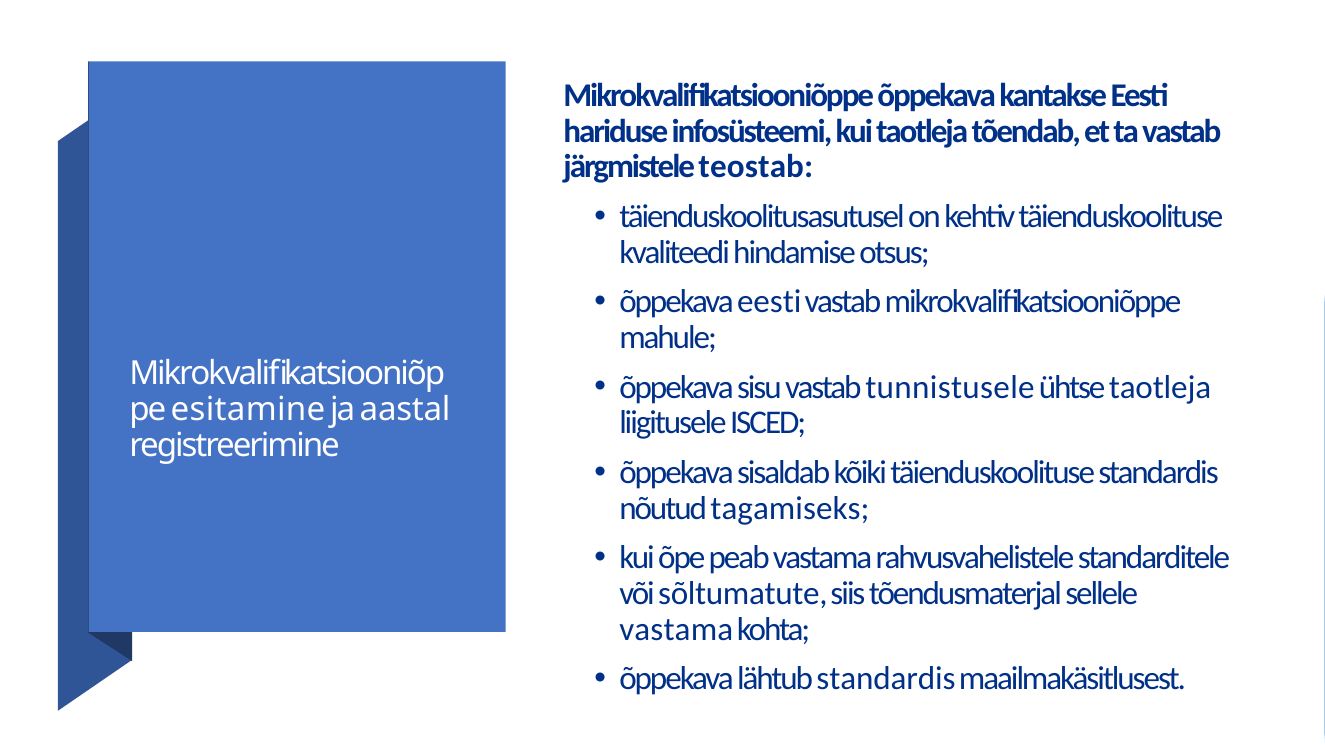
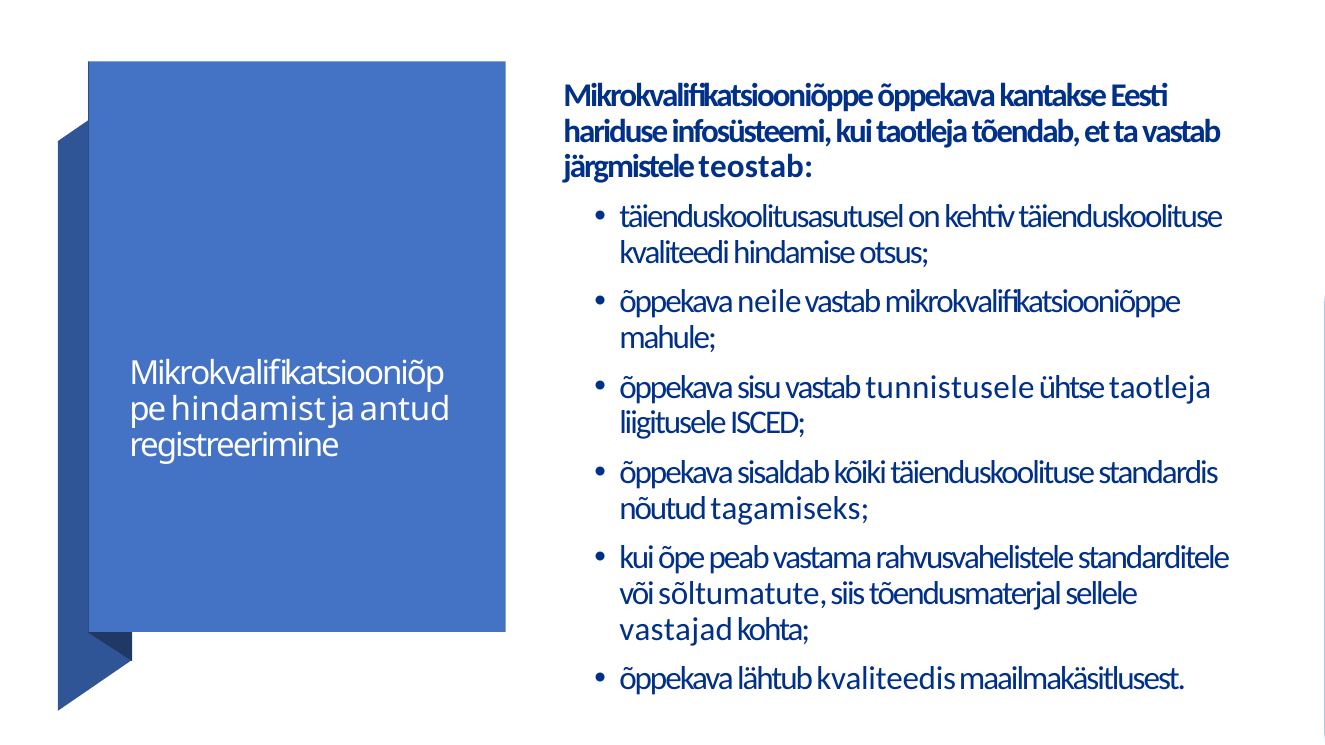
õppekava eesti: eesti -> neile (769, 302)
esitamine: esitamine -> hindamist (248, 410)
aastal: aastal -> antud (405, 410)
vastama: vastama -> vastajad (676, 629)
lähtub standardis: standardis -> kvaliteedis (886, 679)
